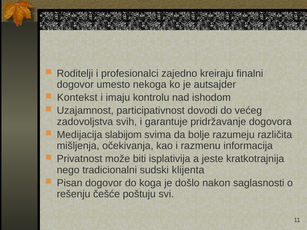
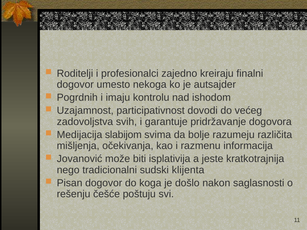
Kontekst: Kontekst -> Pogrdnih (77, 98)
Privatnost: Privatnost -> Jovanović (80, 159)
